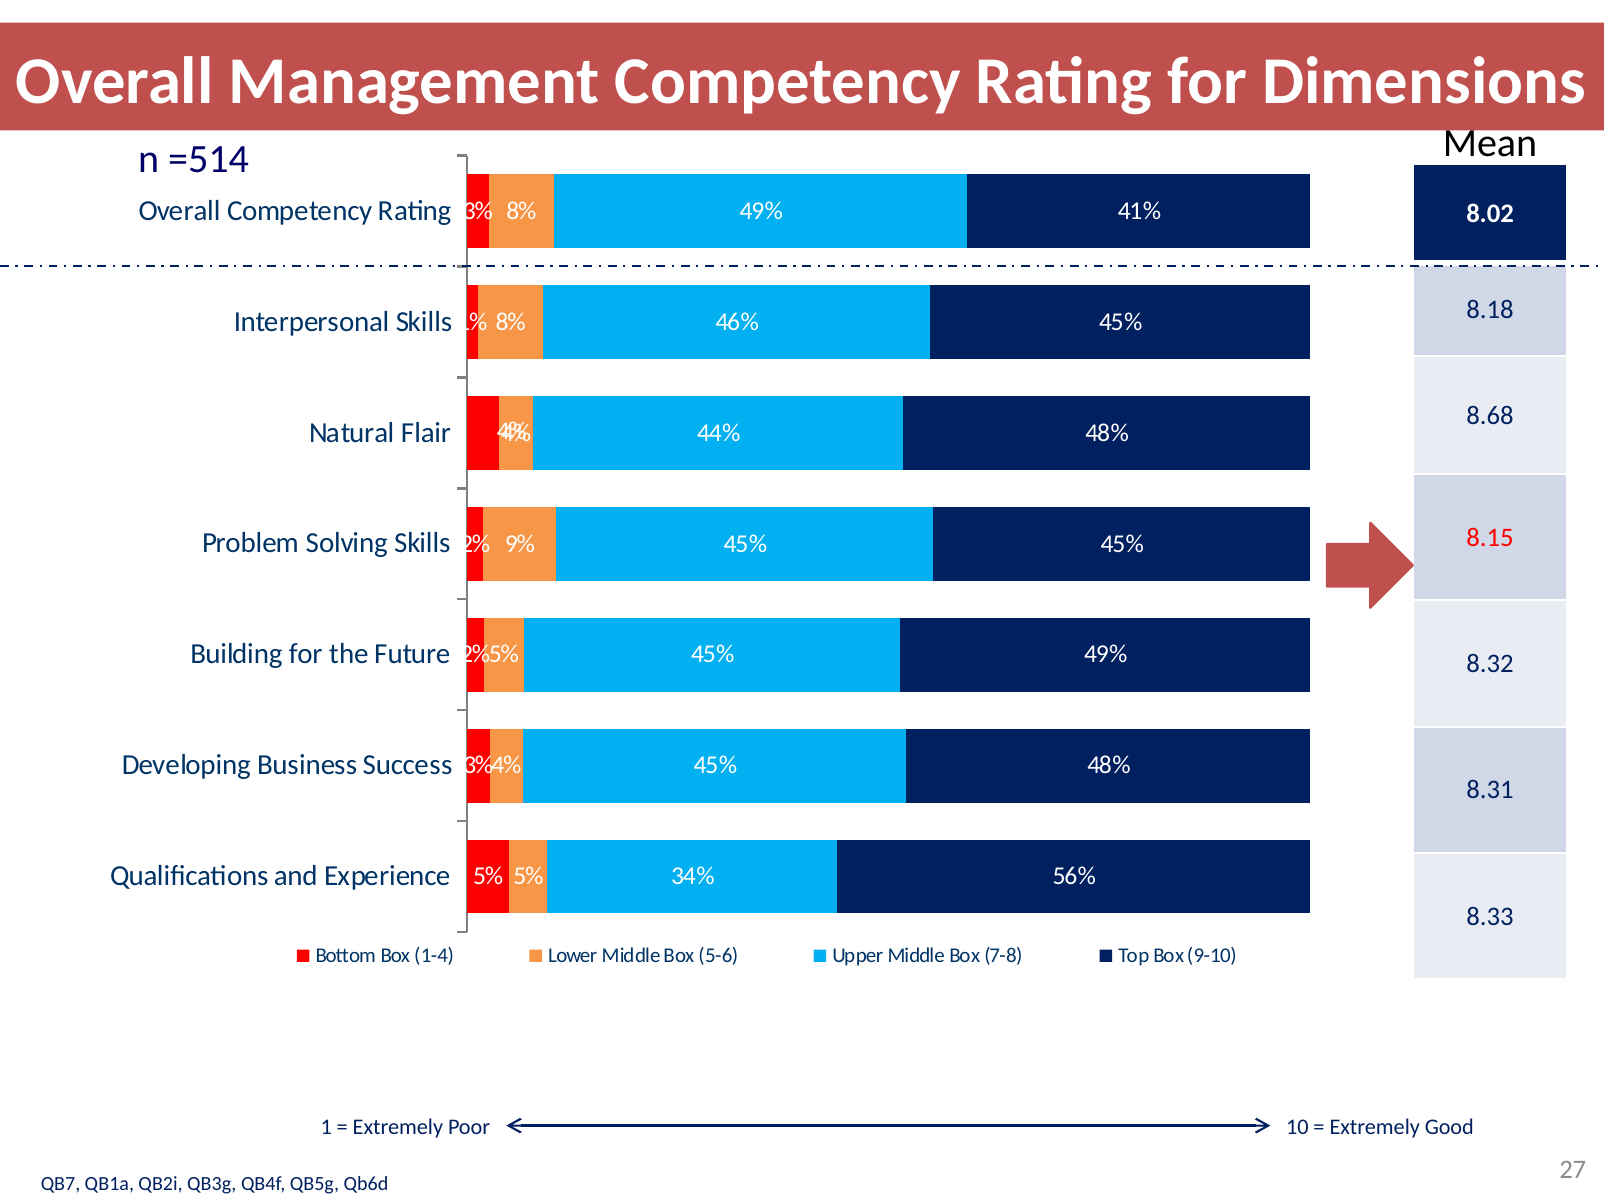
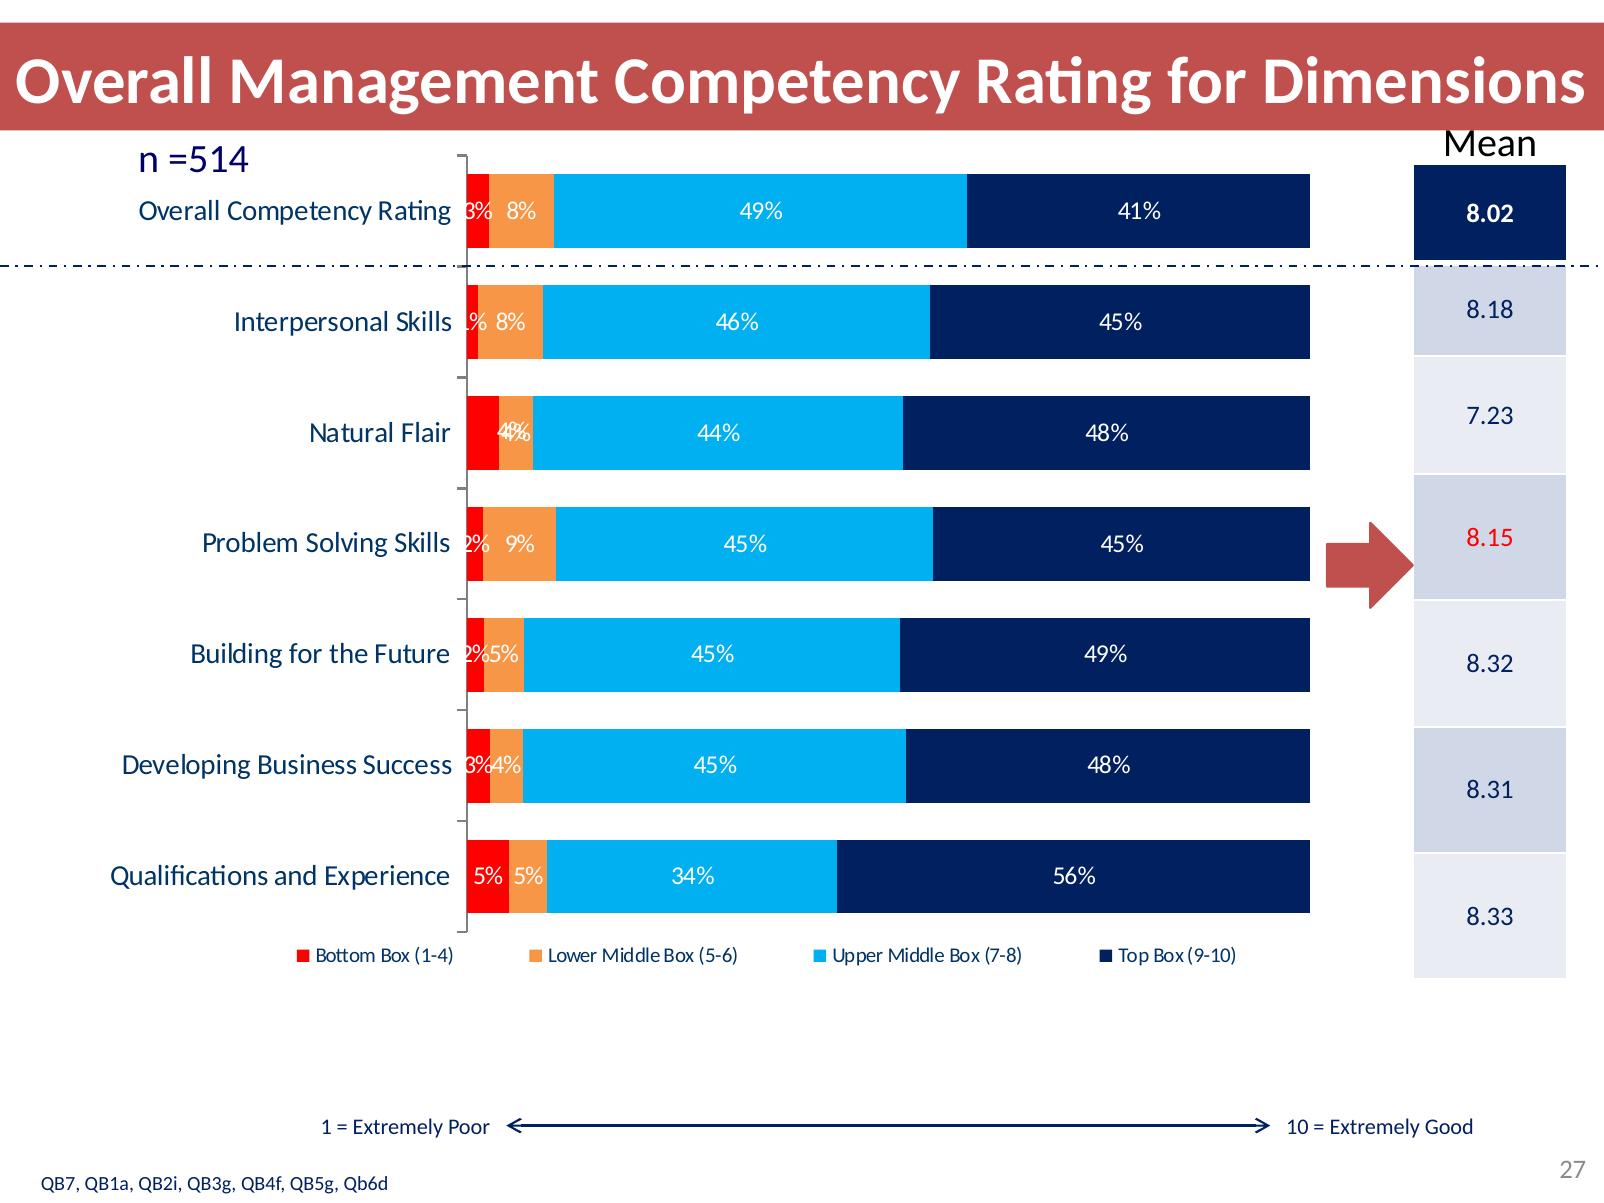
8.68: 8.68 -> 7.23 (1490, 415)
